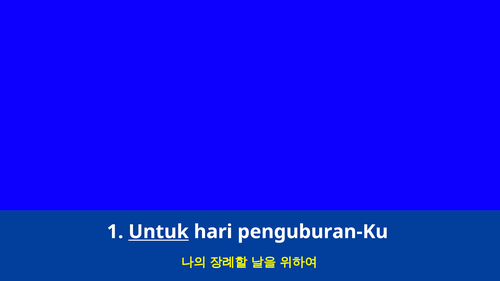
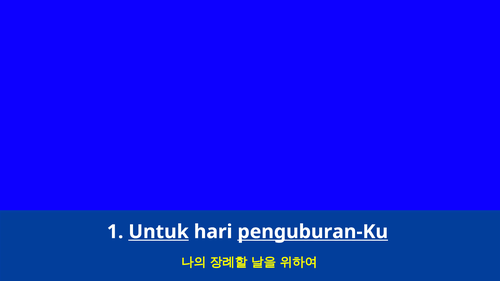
penguburan-Ku underline: none -> present (313, 232)
